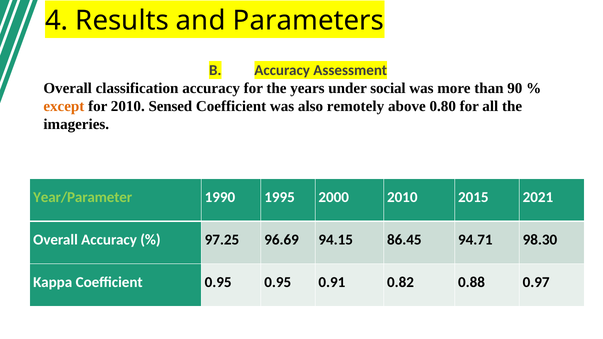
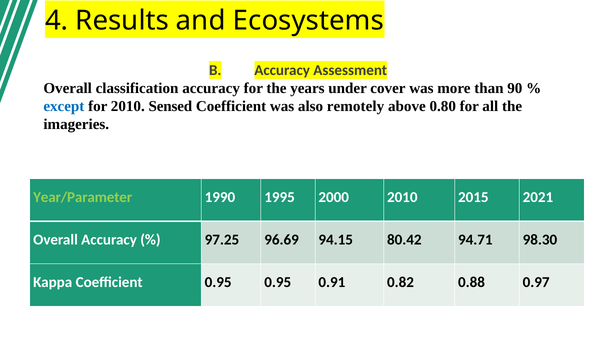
Parameters: Parameters -> Ecosystems (308, 21)
social: social -> cover (388, 88)
except colour: orange -> blue (64, 106)
86.45: 86.45 -> 80.42 (404, 240)
